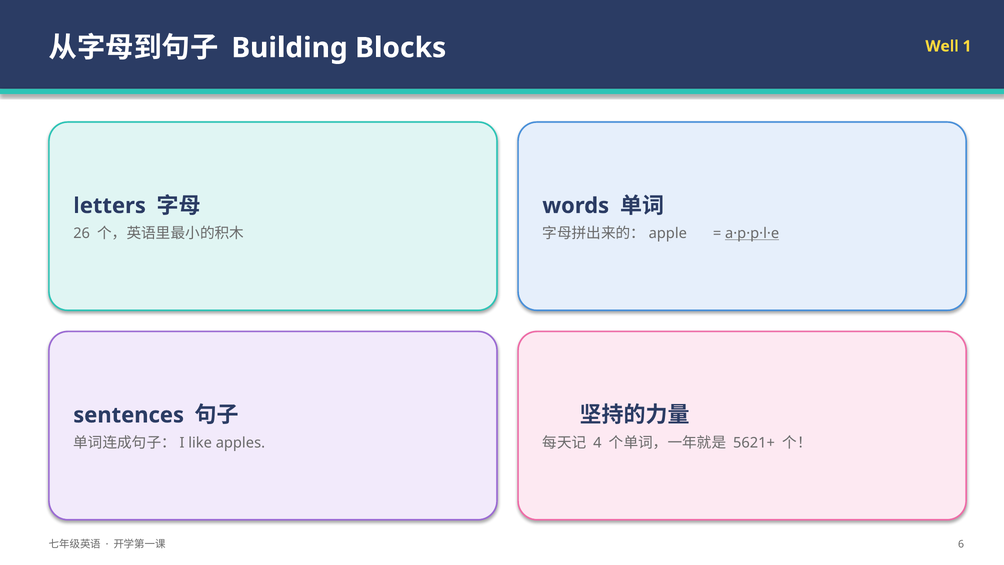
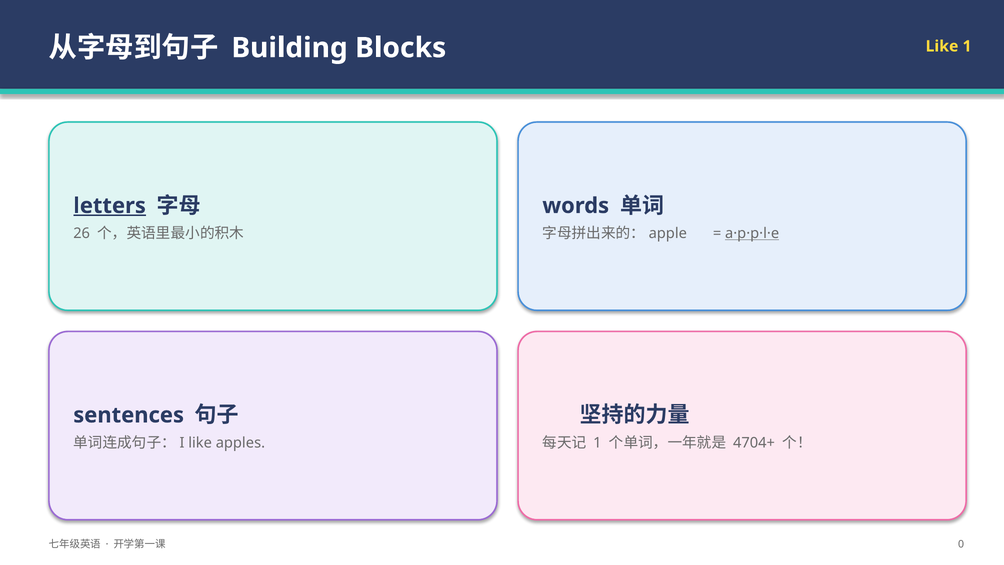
Blocks Well: Well -> Like (942, 46)
letters underline: none -> present (110, 206)
4: 4 -> 1 (597, 443)
5621+: 5621+ -> 4704+ (754, 443)
6: 6 -> 0 (961, 544)
